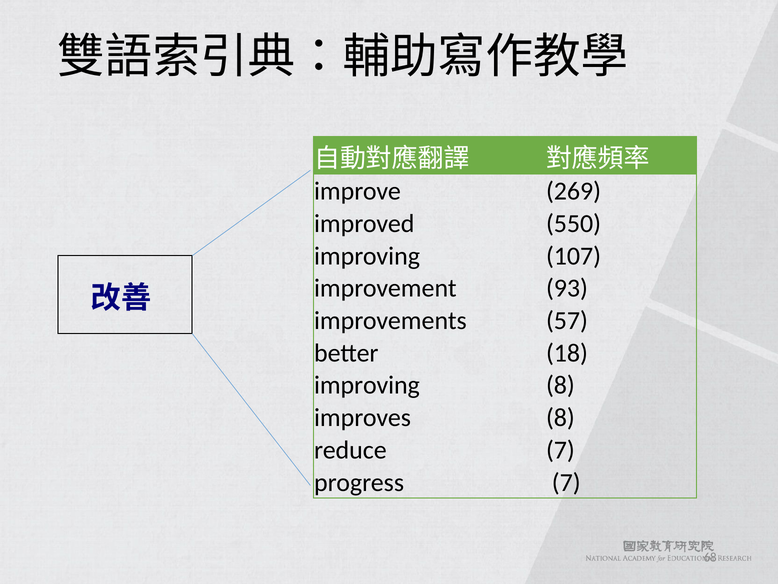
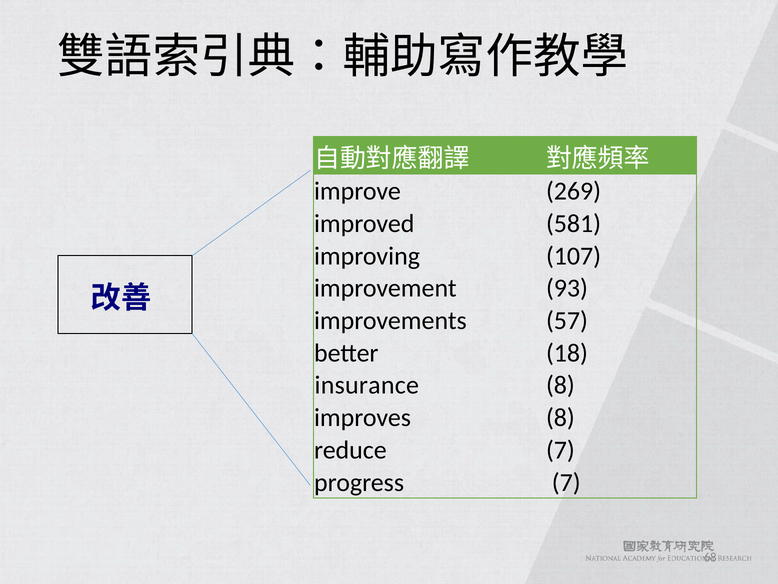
550: 550 -> 581 (574, 224)
improving: improving -> insurance (367, 385)
